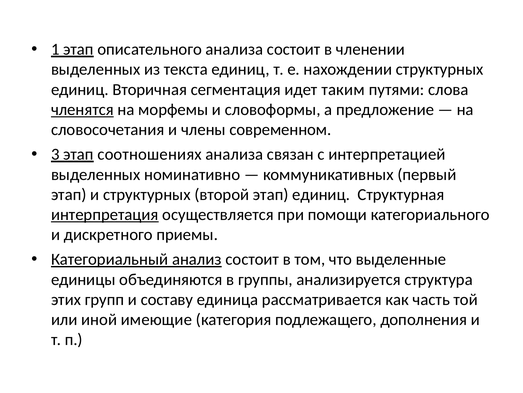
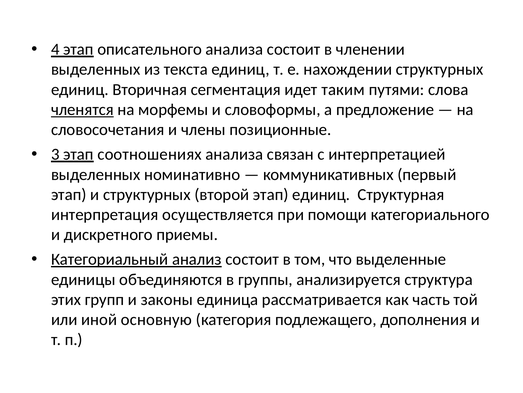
1: 1 -> 4 (55, 49)
современном: современном -> позиционные (280, 129)
интерпретация underline: present -> none (105, 214)
составу: составу -> законы (167, 299)
имеющие: имеющие -> основную (156, 319)
